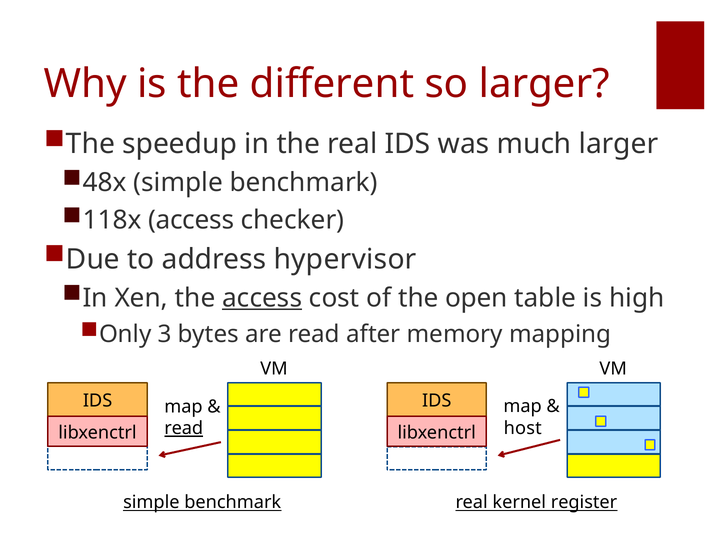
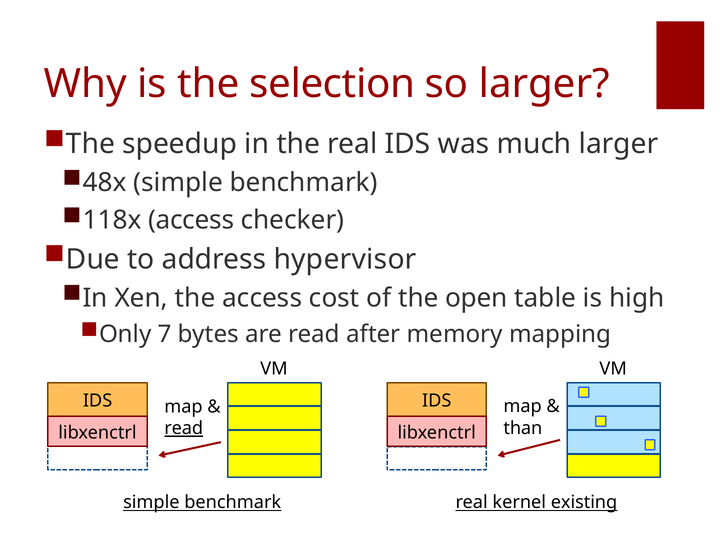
different: different -> selection (332, 84)
access underline: present -> none (262, 298)
3: 3 -> 7 (165, 334)
host: host -> than (523, 428)
register: register -> existing (584, 502)
